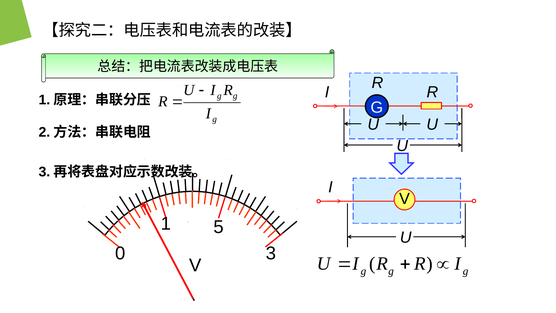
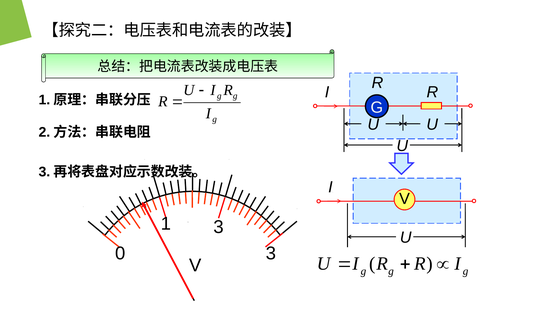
5: 5 -> 3 (218, 227)
